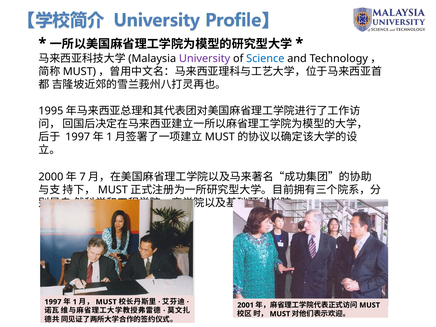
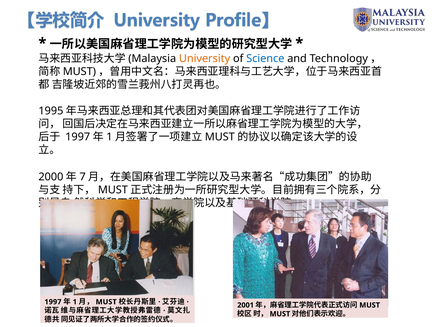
University colour: purple -> orange (205, 58)
